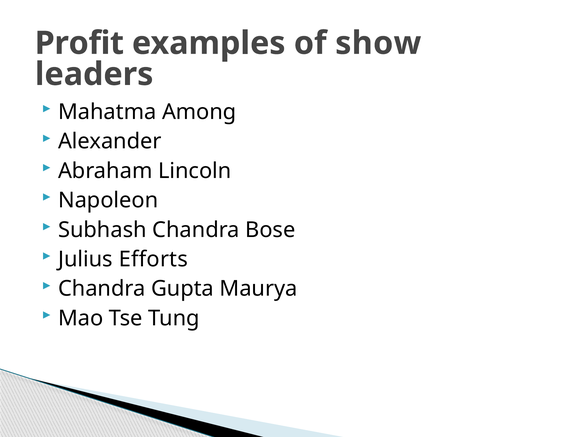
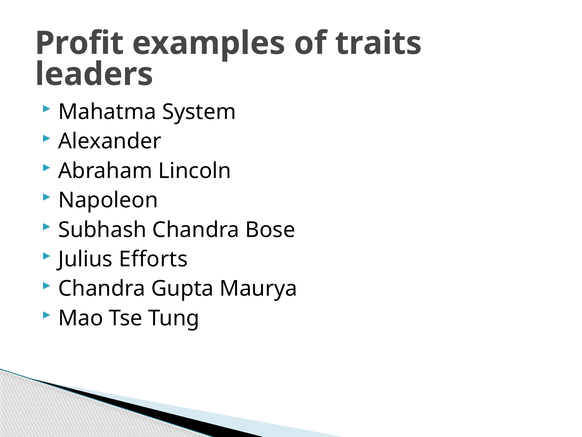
show: show -> traits (378, 43)
Among: Among -> System (199, 112)
